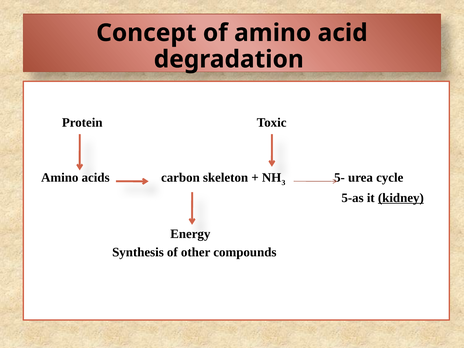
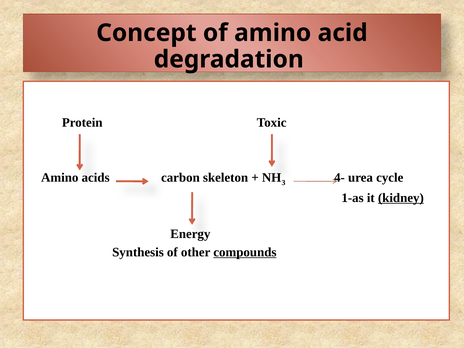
5-: 5- -> 4- (340, 178)
5-as: 5-as -> 1-as (353, 198)
compounds underline: none -> present (245, 252)
